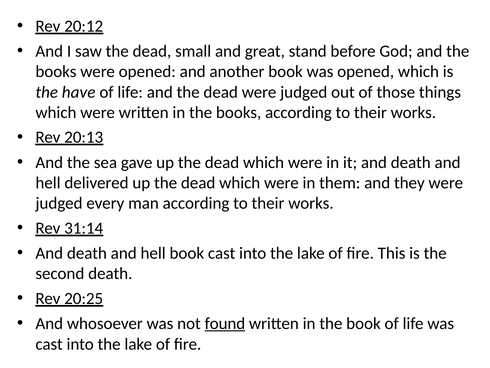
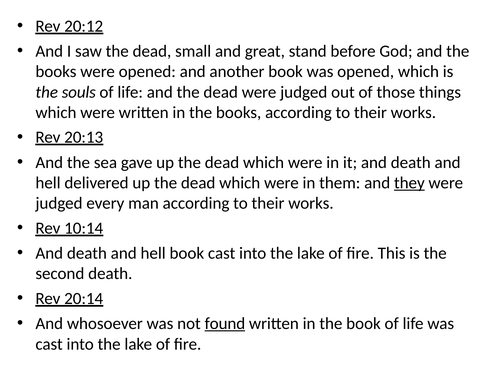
have: have -> souls (79, 92)
they underline: none -> present (409, 183)
31:14: 31:14 -> 10:14 (84, 228)
20:25: 20:25 -> 20:14 (84, 298)
